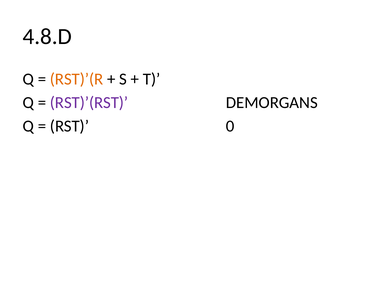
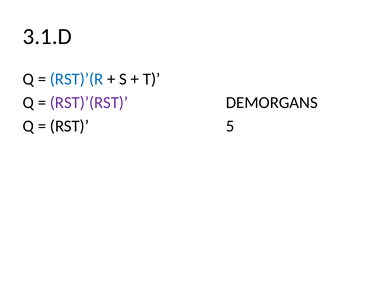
4.8.D: 4.8.D -> 3.1.D (47, 37)
RST)’(R colour: orange -> blue (77, 79)
0: 0 -> 5 (230, 126)
